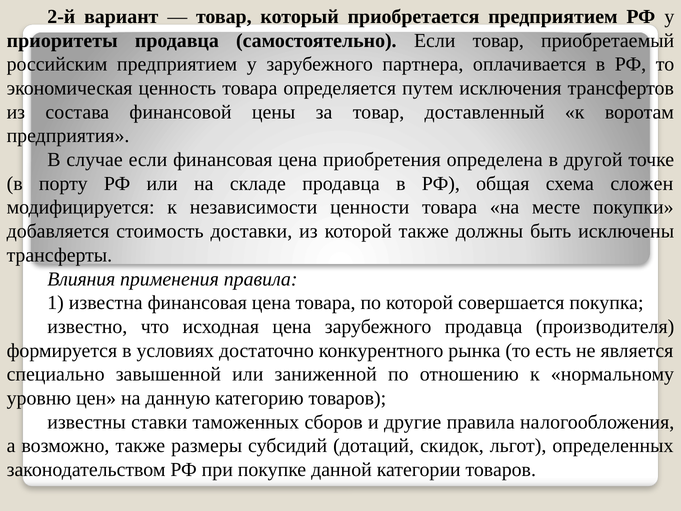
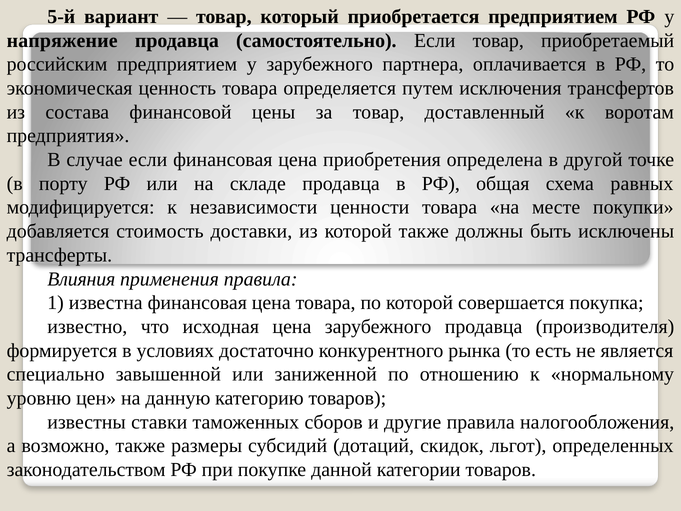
2-й: 2-й -> 5-й (61, 17)
приоритеты: приоритеты -> напряжение (62, 40)
сложен: сложен -> равных (642, 183)
